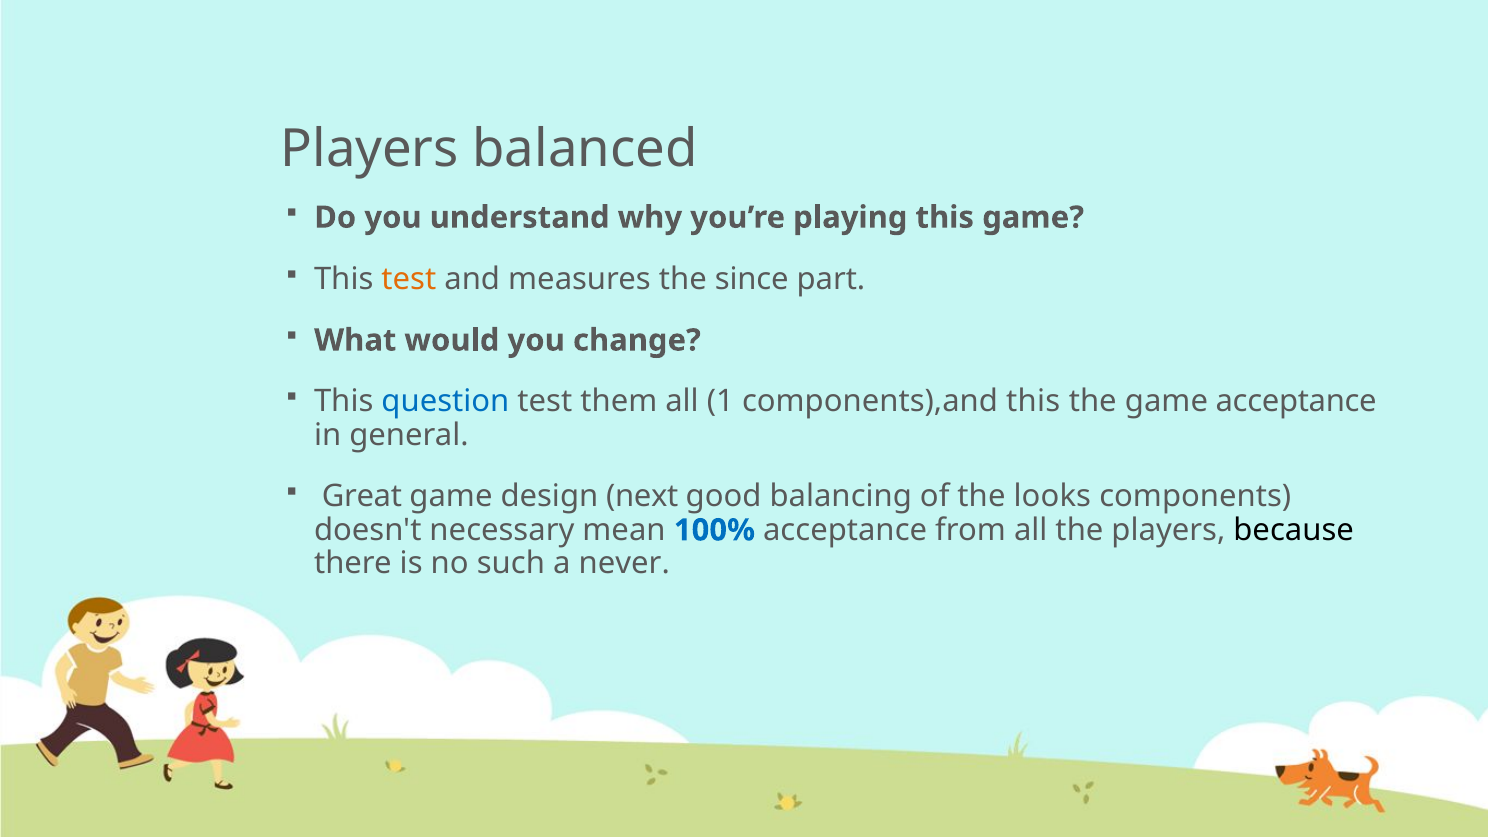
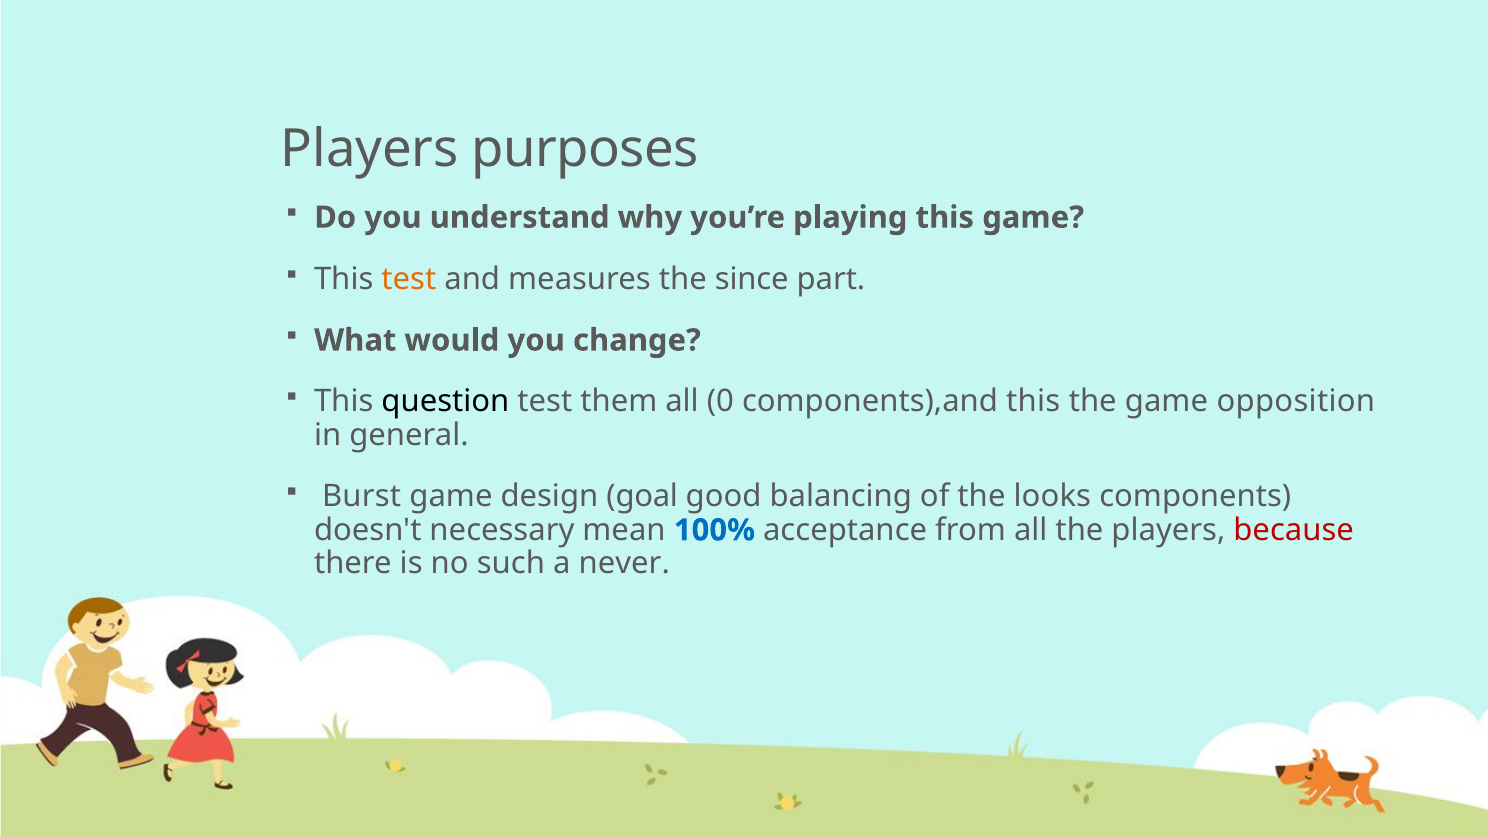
balanced: balanced -> purposes (585, 149)
question colour: blue -> black (445, 402)
1: 1 -> 0 (720, 402)
game acceptance: acceptance -> opposition (1296, 402)
Great: Great -> Burst (362, 497)
next: next -> goal (642, 497)
because colour: black -> red (1294, 530)
